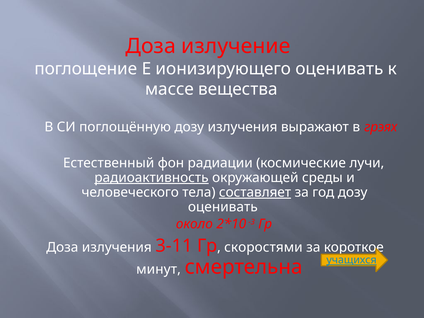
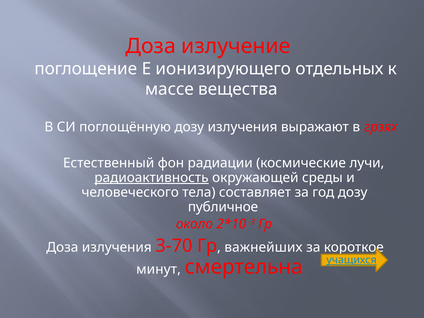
ионизирующего оценивать: оценивать -> отдельных (339, 69)
составляет underline: present -> none (255, 192)
оценивать: оценивать -> публичное (223, 207)
3-11: 3-11 -> 3-70 (174, 246)
скоростями: скоростями -> важнейших (263, 247)
